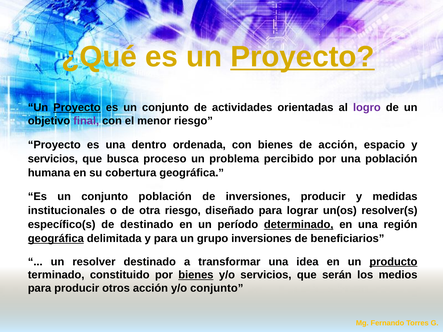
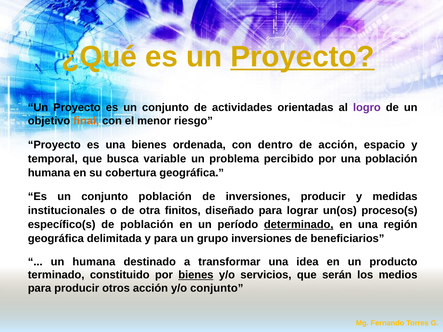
Proyecto underline: present -> none (77, 108)
final colour: purple -> orange (86, 121)
una dentro: dentro -> bienes (149, 145)
con bienes: bienes -> dentro (275, 145)
servicios: servicios -> temporal (53, 159)
proceso: proceso -> variable (165, 159)
otra riesgo: riesgo -> finitos (183, 211)
resolver(s: resolver(s -> proceso(s (389, 211)
de destinado: destinado -> población (147, 225)
geográfica underline: present -> none (56, 239)
un resolver: resolver -> humana (94, 262)
producto underline: present -> none (393, 262)
